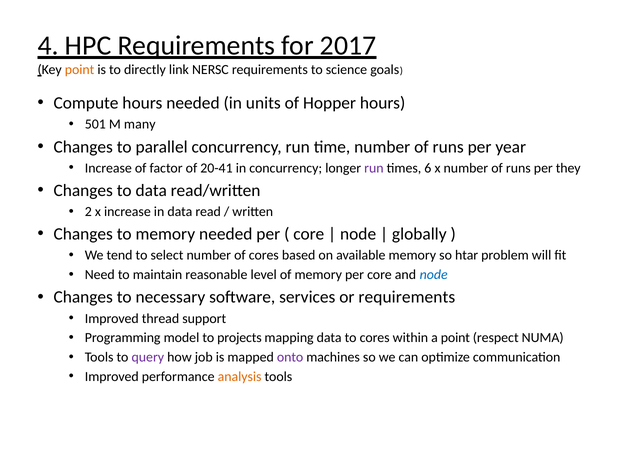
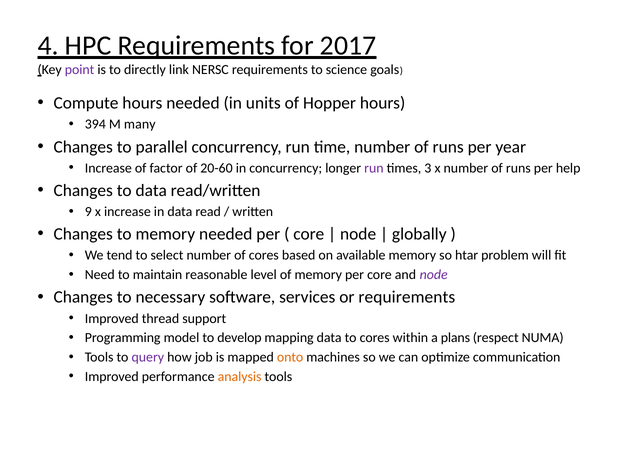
point colour: orange -> purple (80, 70)
501: 501 -> 394 (95, 125)
20-41: 20-41 -> 20-60 (216, 168)
6: 6 -> 3 (428, 168)
they: they -> help (568, 168)
2: 2 -> 9 (88, 212)
node colour: blue -> purple (434, 275)
projects: projects -> develop (239, 338)
a point: point -> plans (455, 338)
onto colour: purple -> orange (290, 358)
